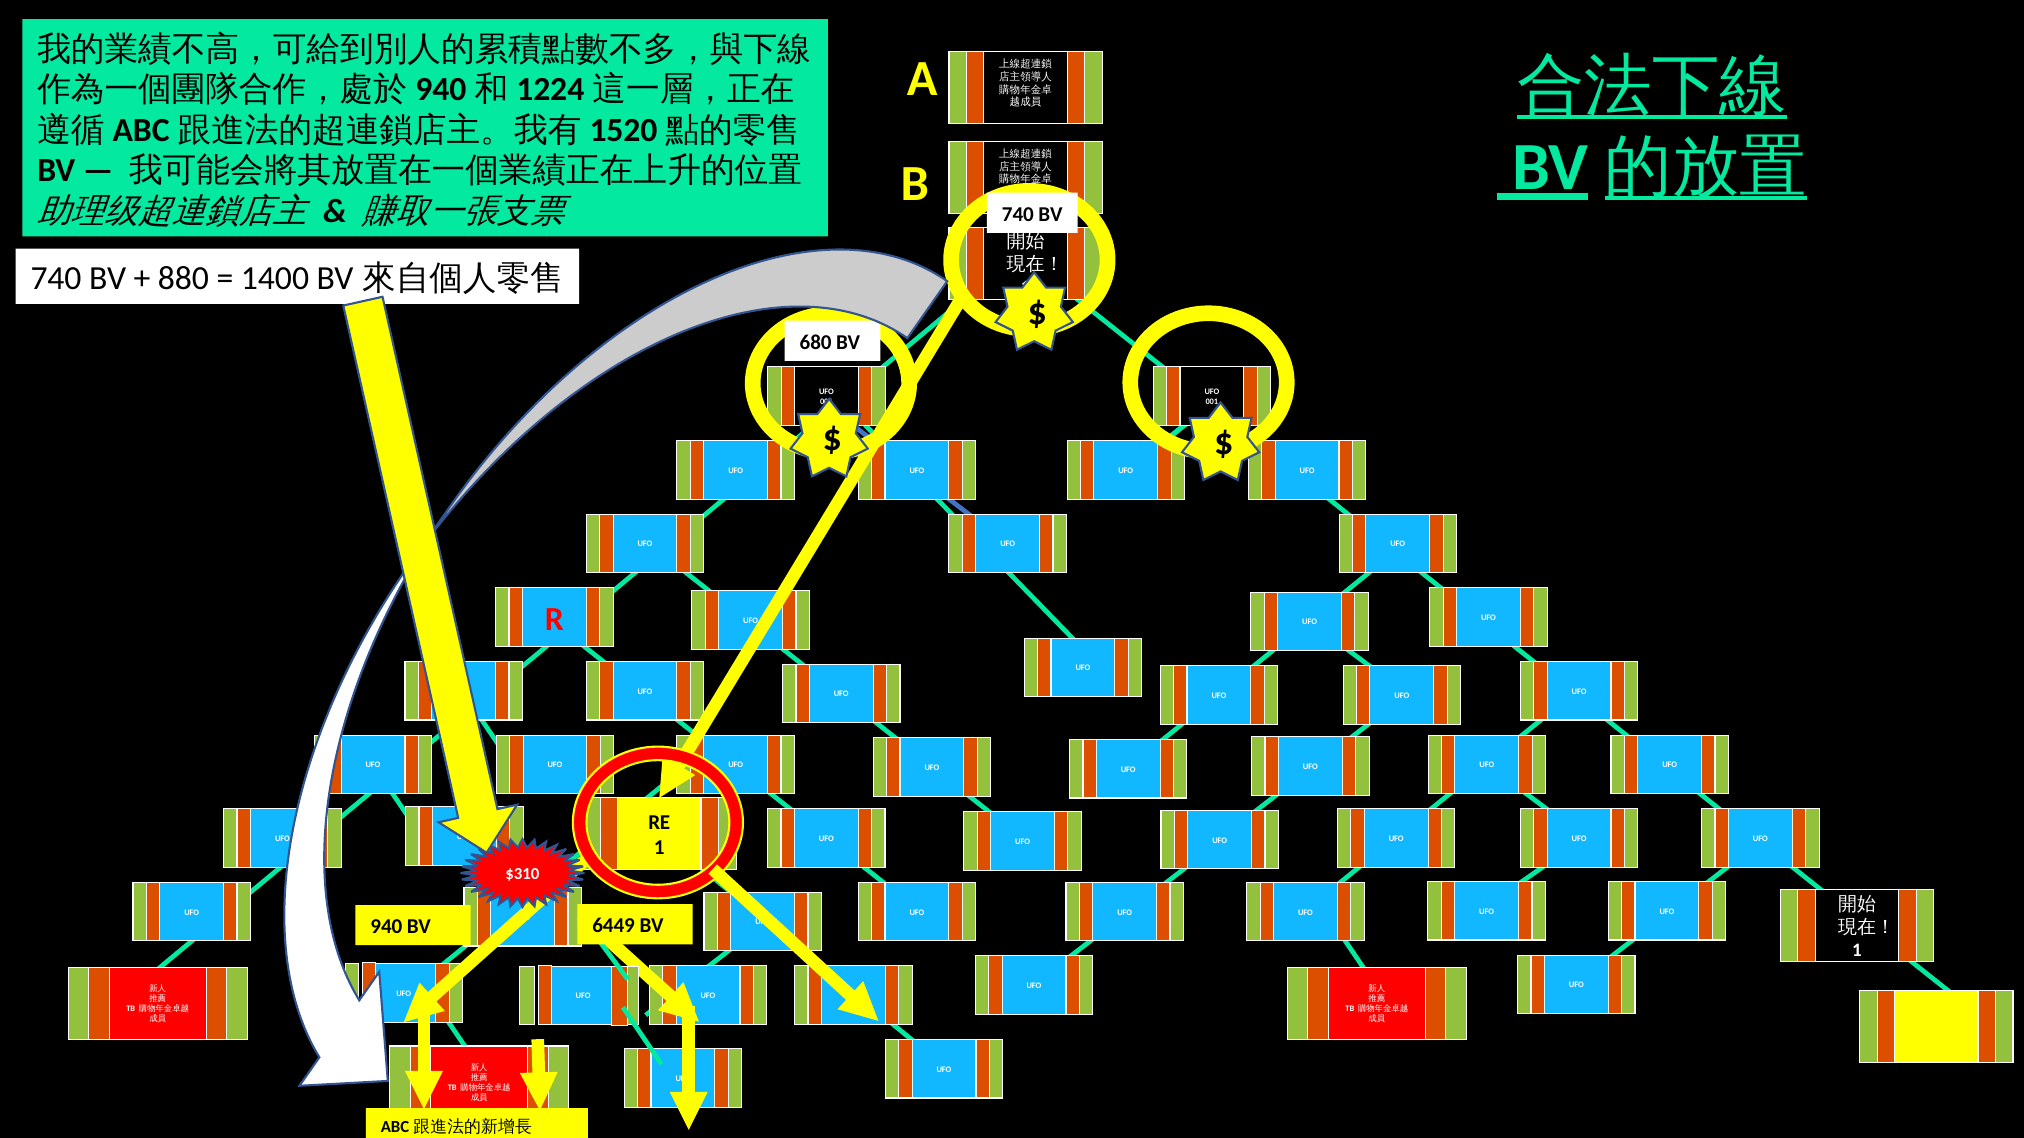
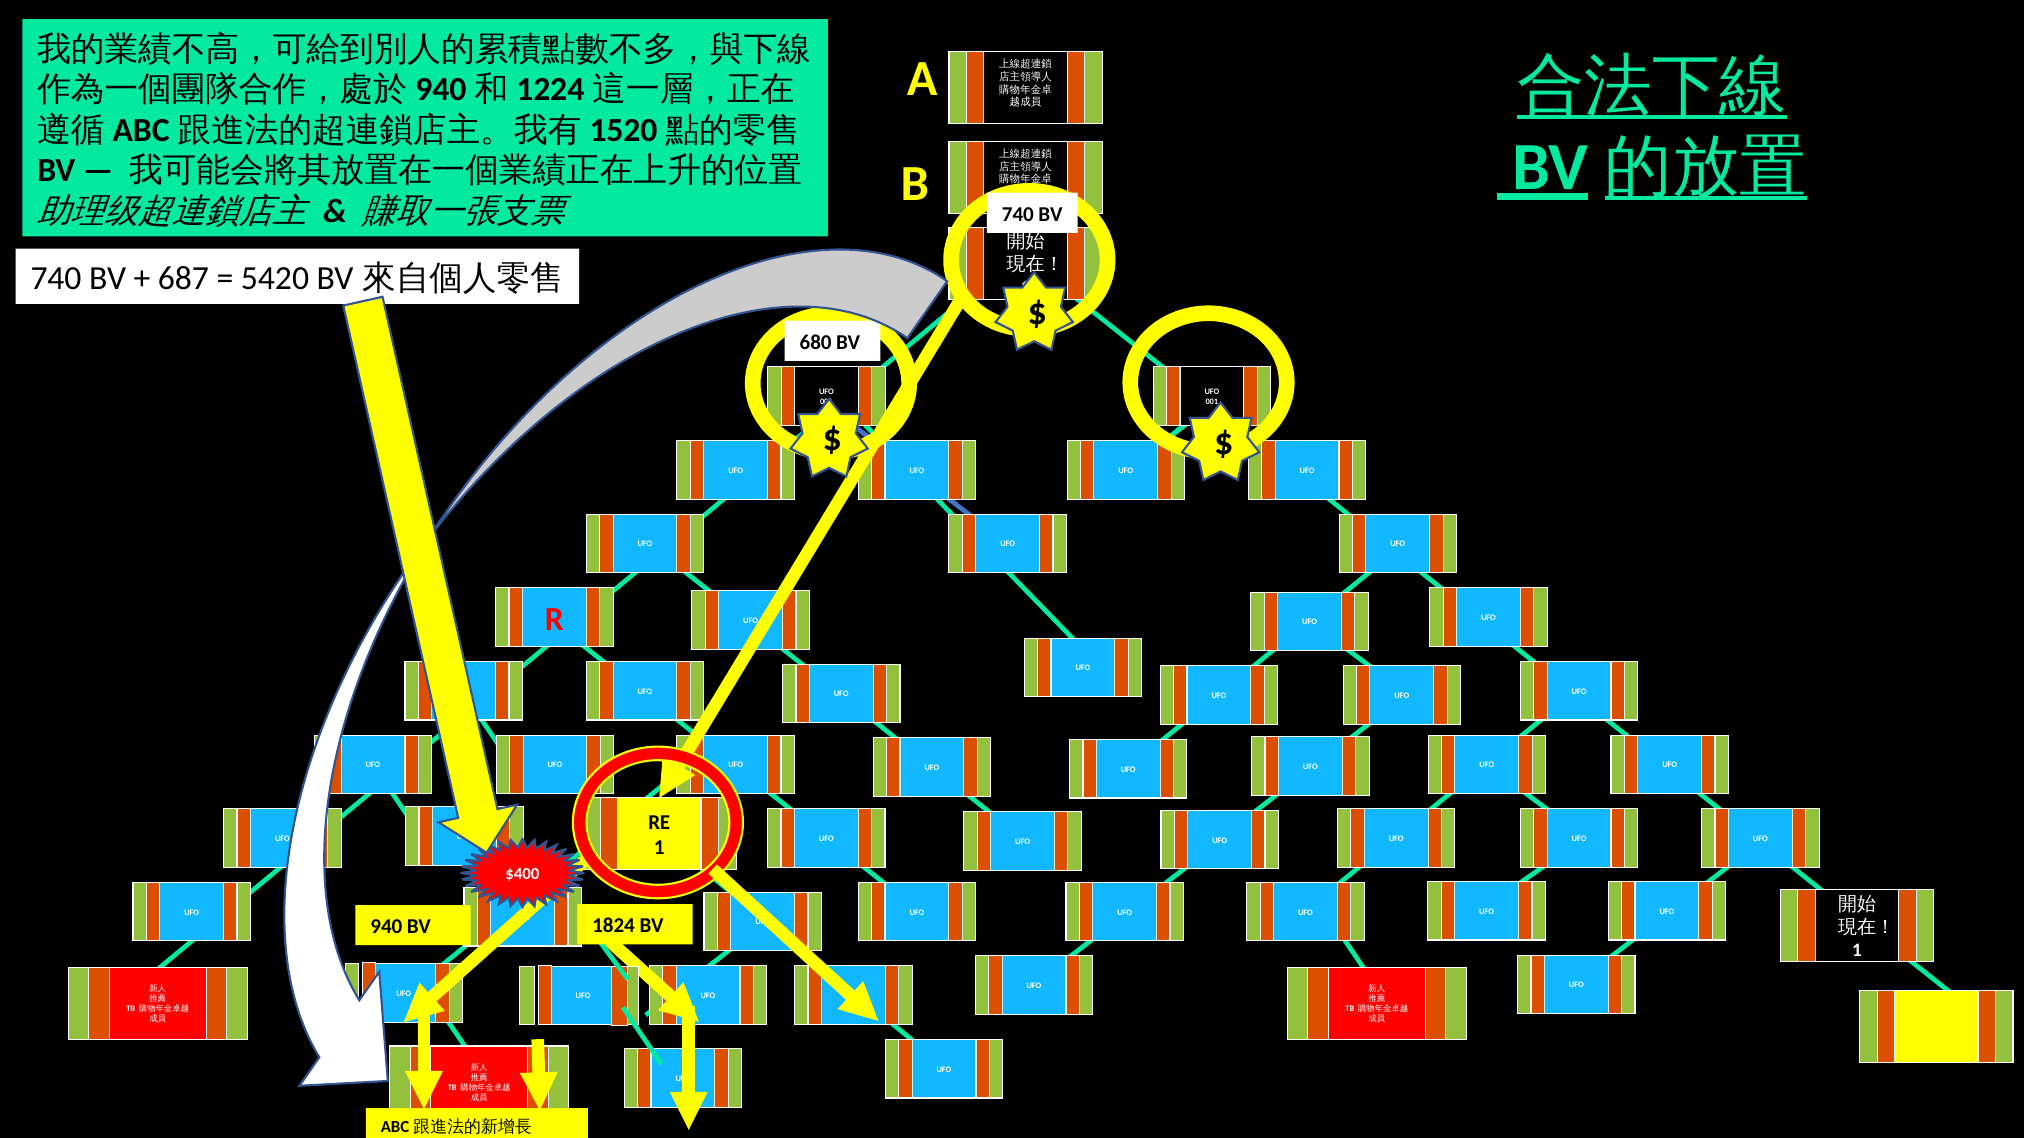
880: 880 -> 687 (183, 279)
1400: 1400 -> 5420 (275, 279)
$310: $310 -> $400 (522, 875)
6449: 6449 -> 1824 (614, 926)
